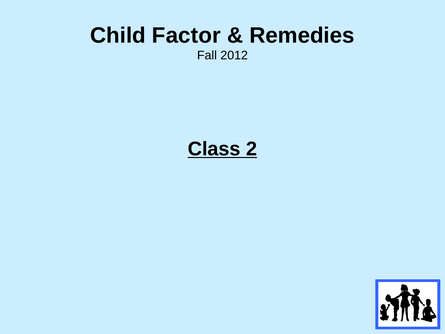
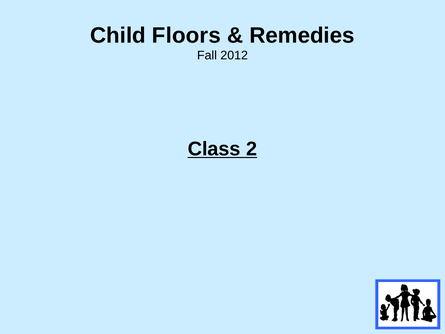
Factor: Factor -> Floors (186, 35)
